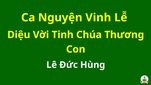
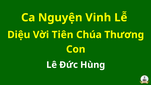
Tinh: Tinh -> Tiên (63, 35)
